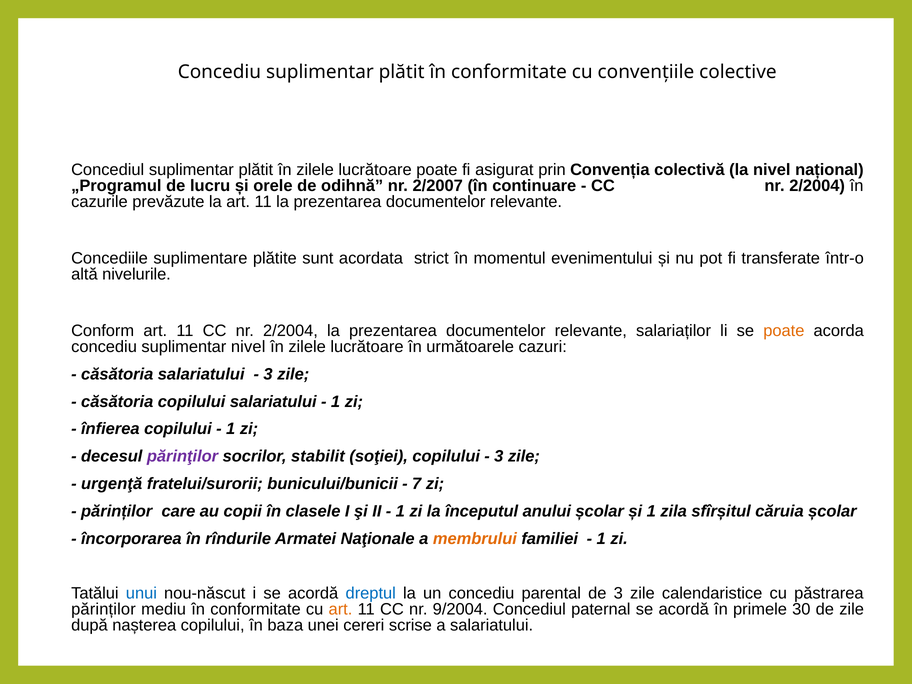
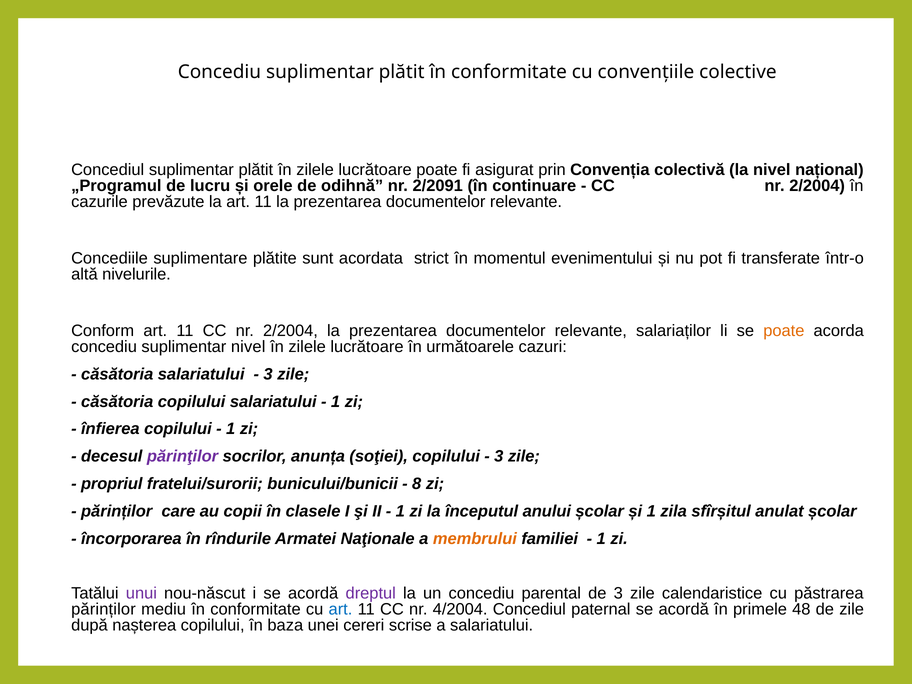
2/2007: 2/2007 -> 2/2091 (438, 186)
stabilit: stabilit -> anunța (318, 456)
urgenţă: urgenţă -> propriul (112, 484)
7: 7 -> 8 (417, 484)
căruia: căruia -> anulat (780, 511)
unui colour: blue -> purple (141, 593)
dreptul colour: blue -> purple (371, 593)
art colour: orange -> blue (340, 609)
9/2004: 9/2004 -> 4/2004 (460, 609)
30: 30 -> 48 (801, 609)
